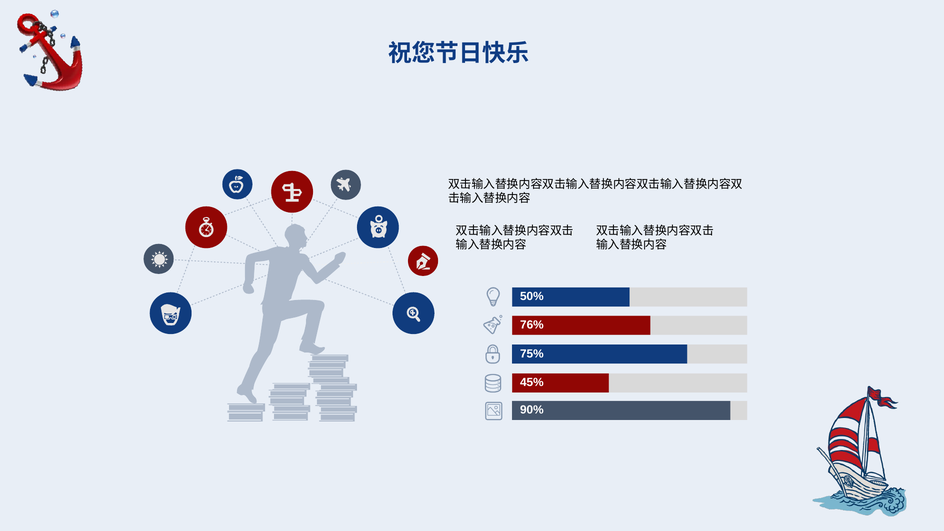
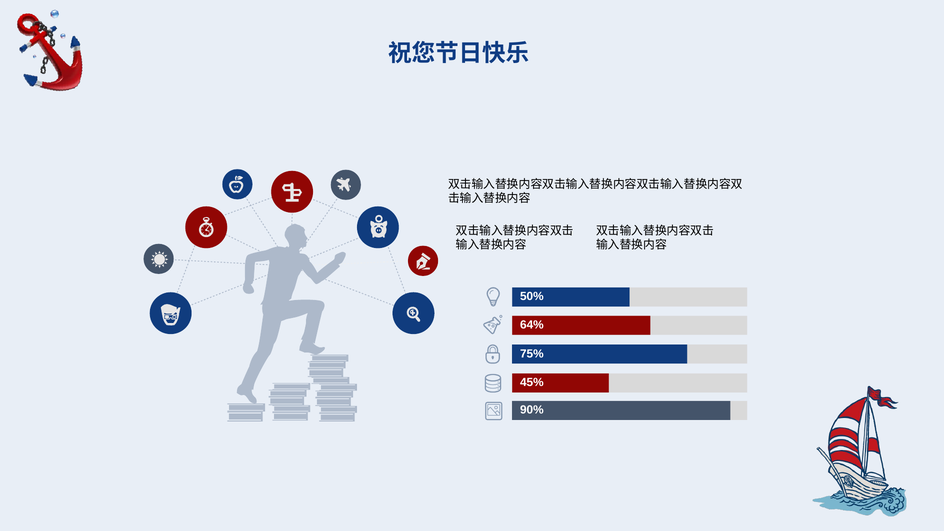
76%: 76% -> 64% (532, 325)
